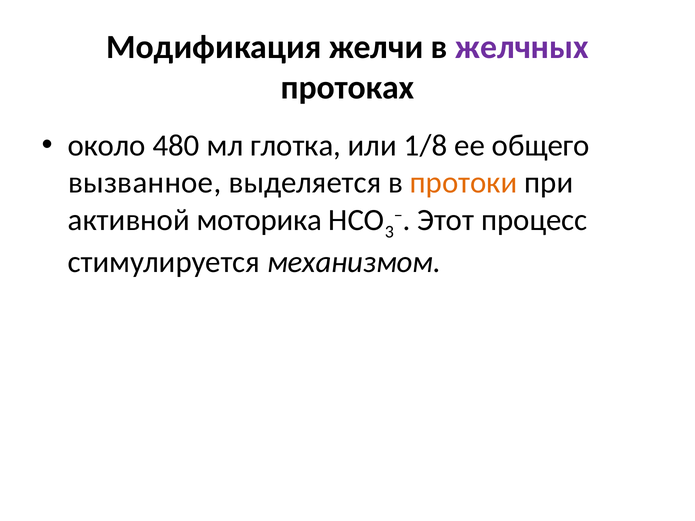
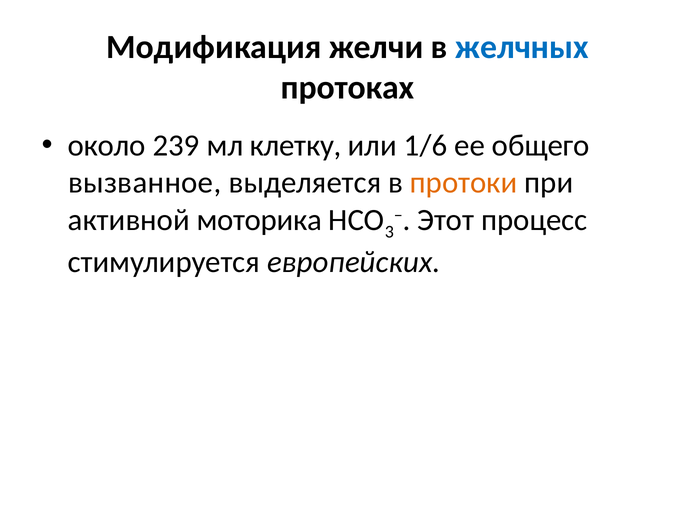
желчных colour: purple -> blue (522, 47)
480: 480 -> 239 (176, 146)
глотка: глотка -> клетку (296, 146)
1/8: 1/8 -> 1/6 (426, 146)
механизмом: механизмом -> европейских (354, 262)
